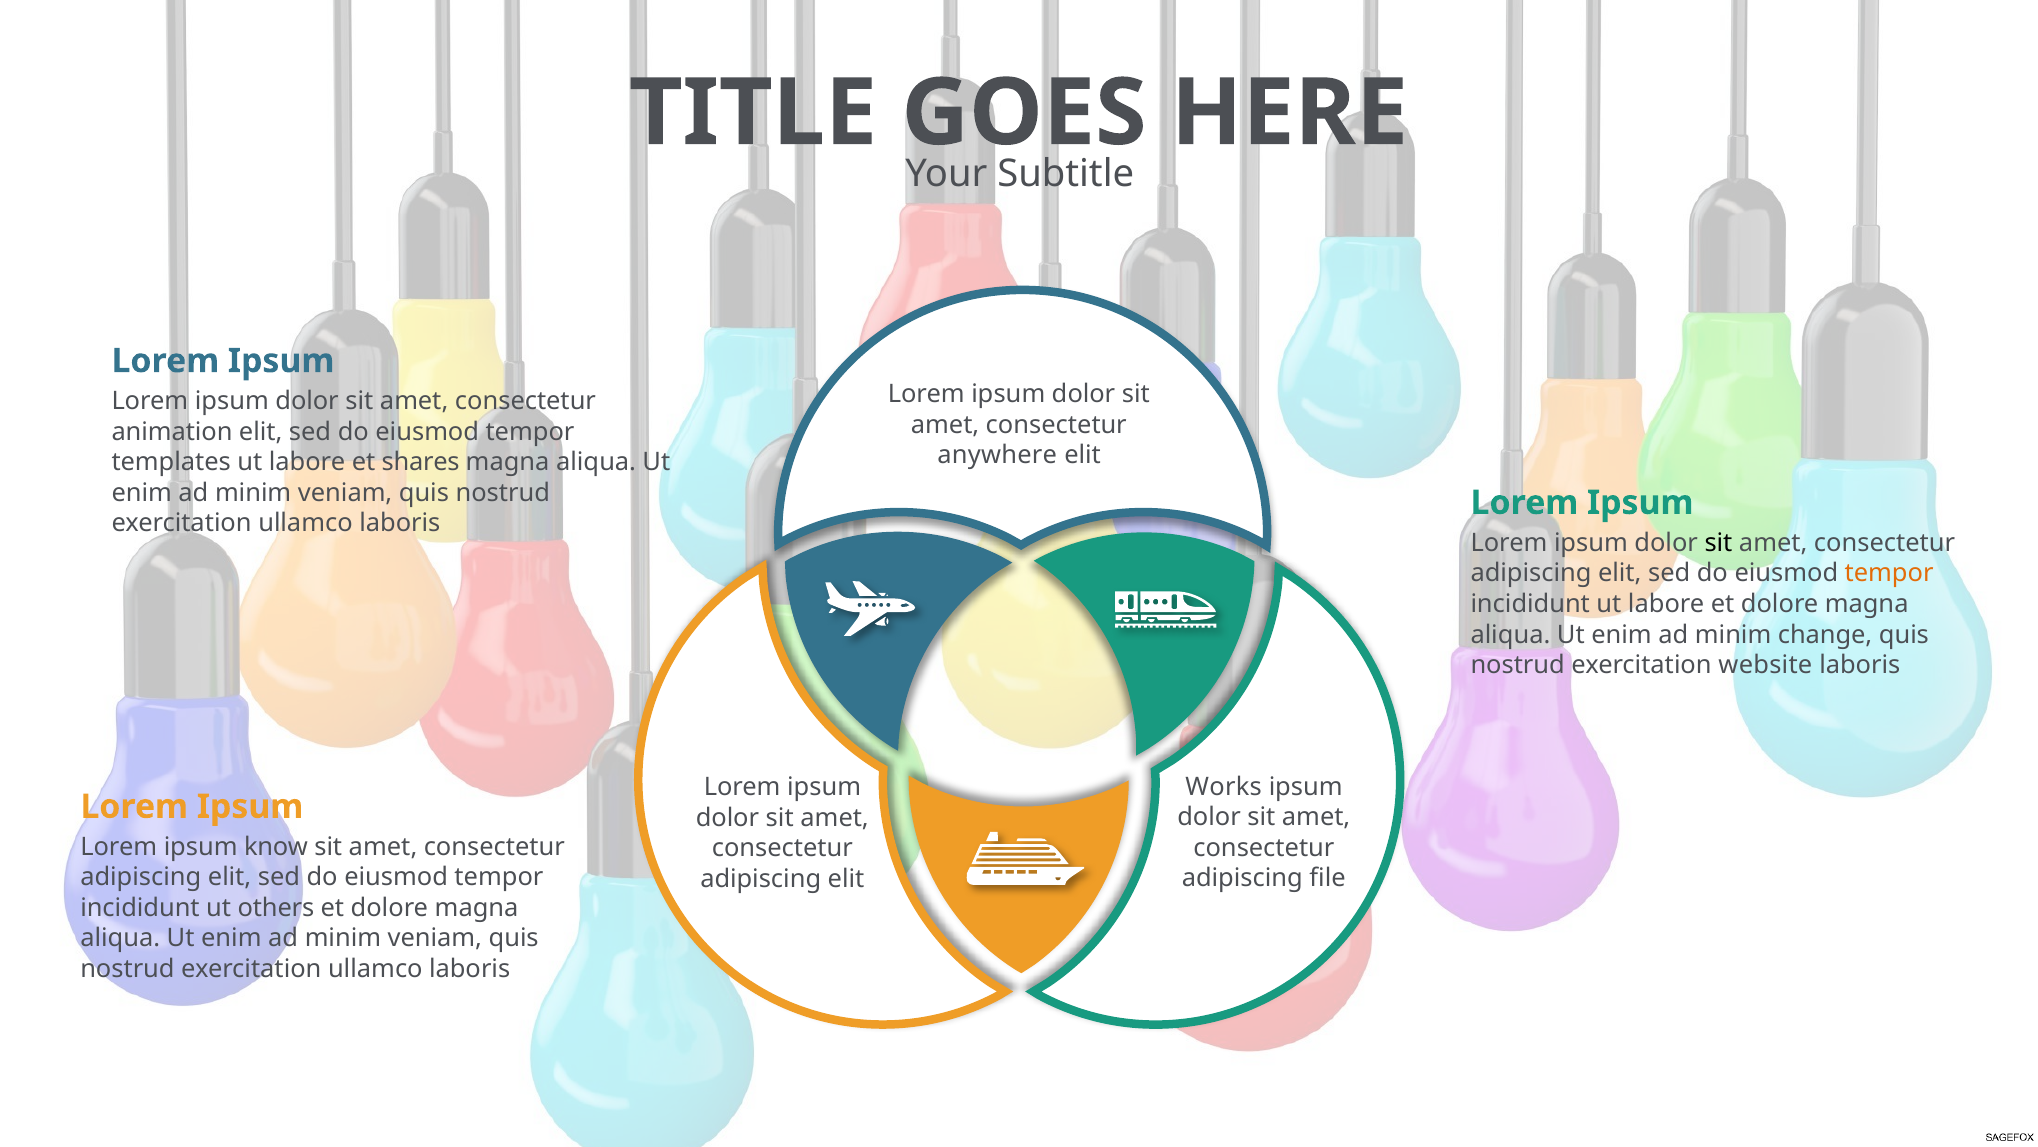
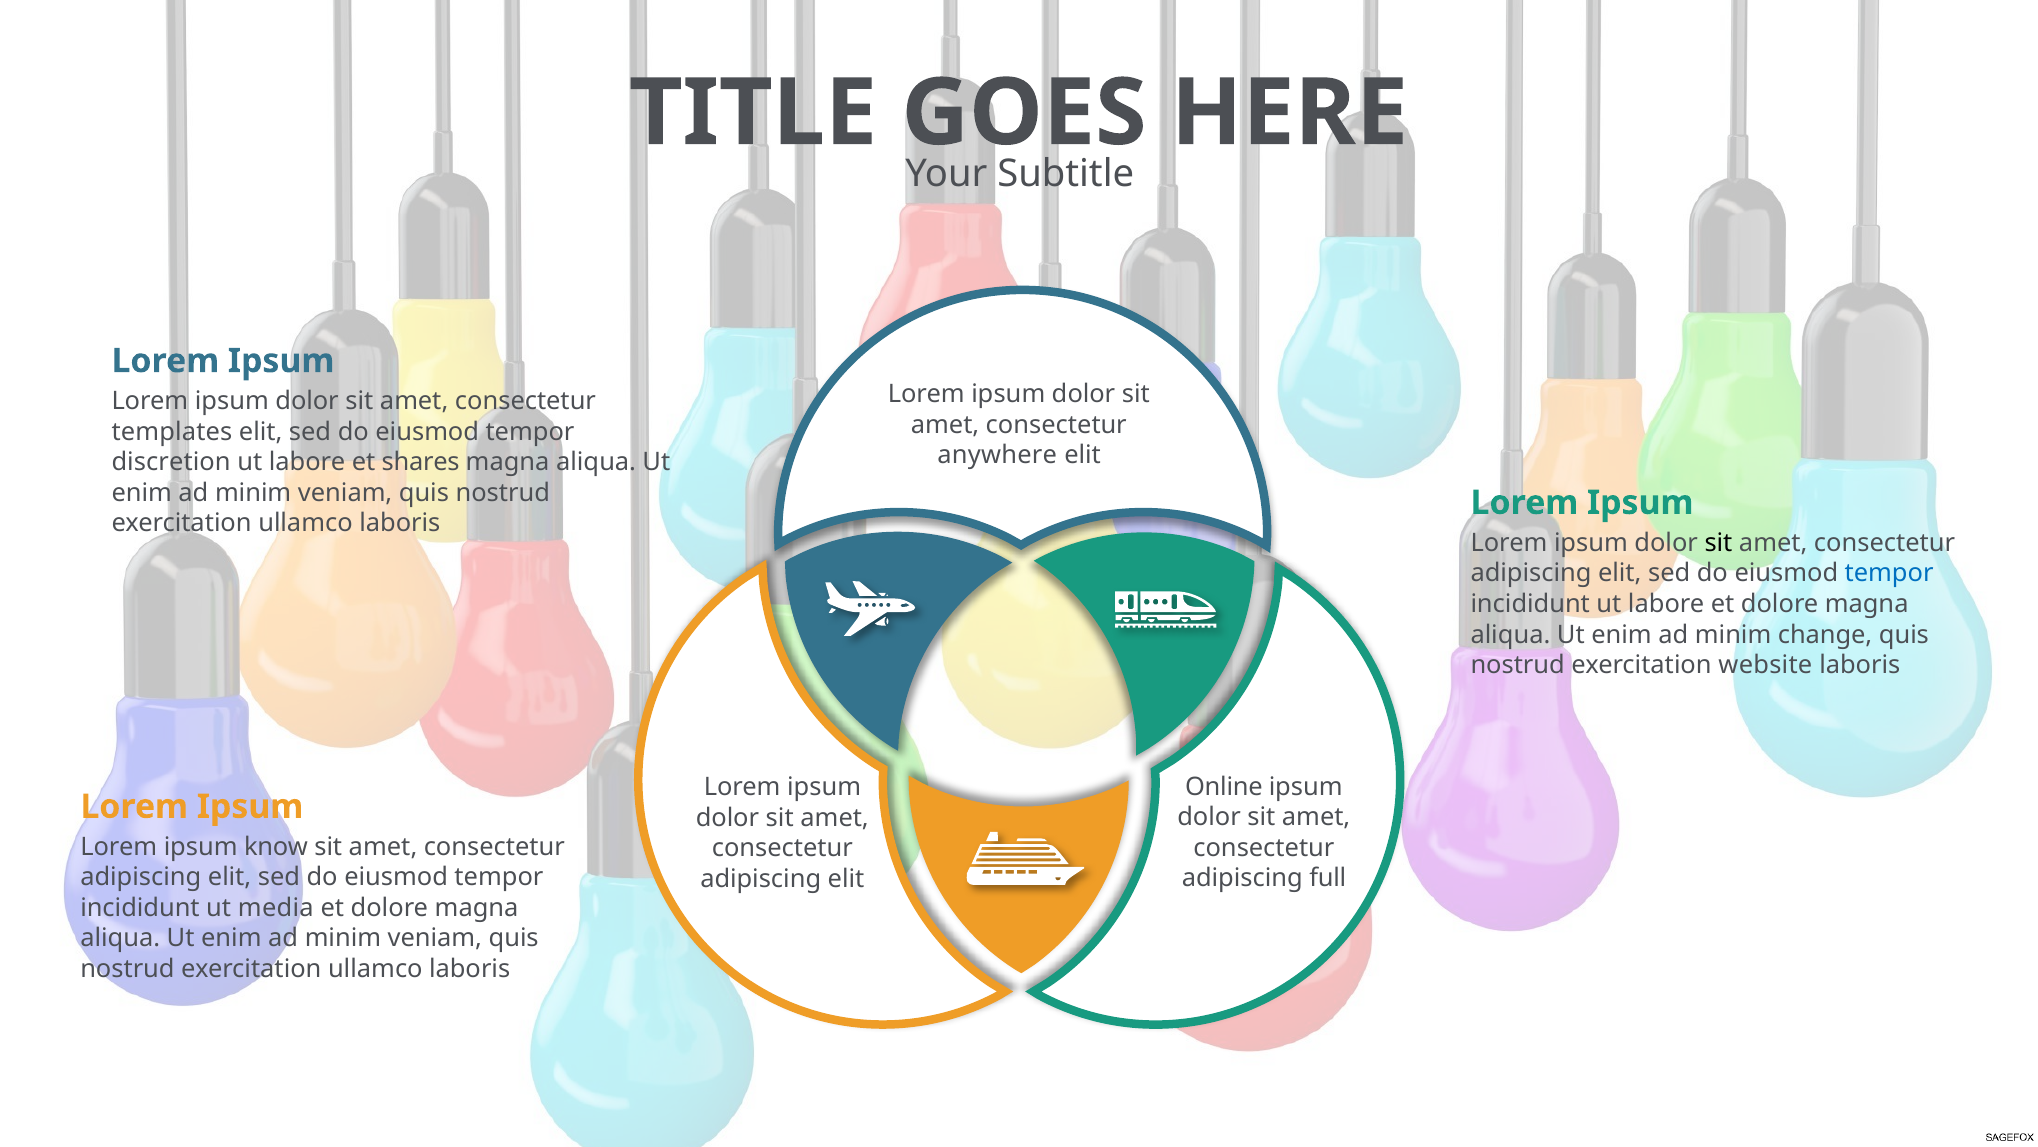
animation: animation -> templates (172, 431)
templates: templates -> discretion (171, 462)
tempor colour: orange -> blue (1889, 573)
Works: Works -> Online (1224, 786)
file: file -> full (1328, 878)
others: others -> media (276, 907)
